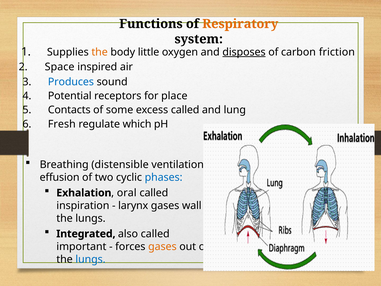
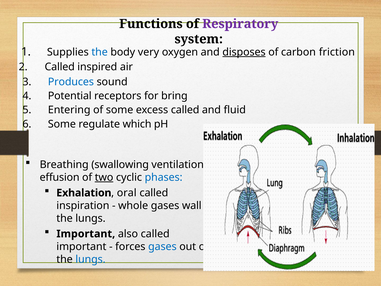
Respiratory colour: orange -> purple (240, 24)
the colour: orange -> blue (100, 52)
little: little -> very (148, 52)
2 Space: Space -> Called (60, 67)
place: place -> bring (174, 96)
Contacts: Contacts -> Entering (69, 110)
lung: lung -> fluid (235, 110)
Fresh: Fresh -> Some (62, 124)
distensible: distensible -> swallowing (120, 165)
two underline: none -> present (104, 177)
larynx: larynx -> whole (133, 205)
Integrated: Integrated -> Important (86, 234)
gases colour: orange -> blue (162, 246)
